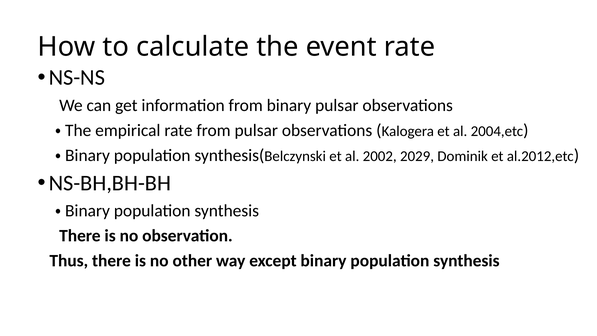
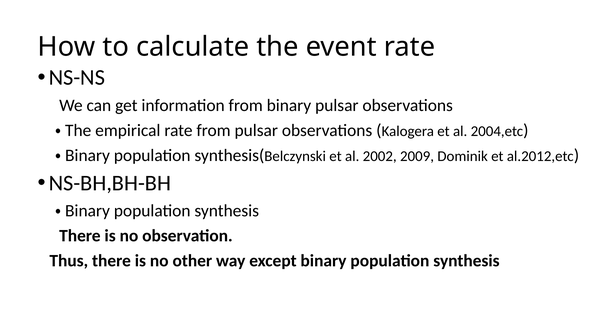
2029: 2029 -> 2009 (417, 156)
